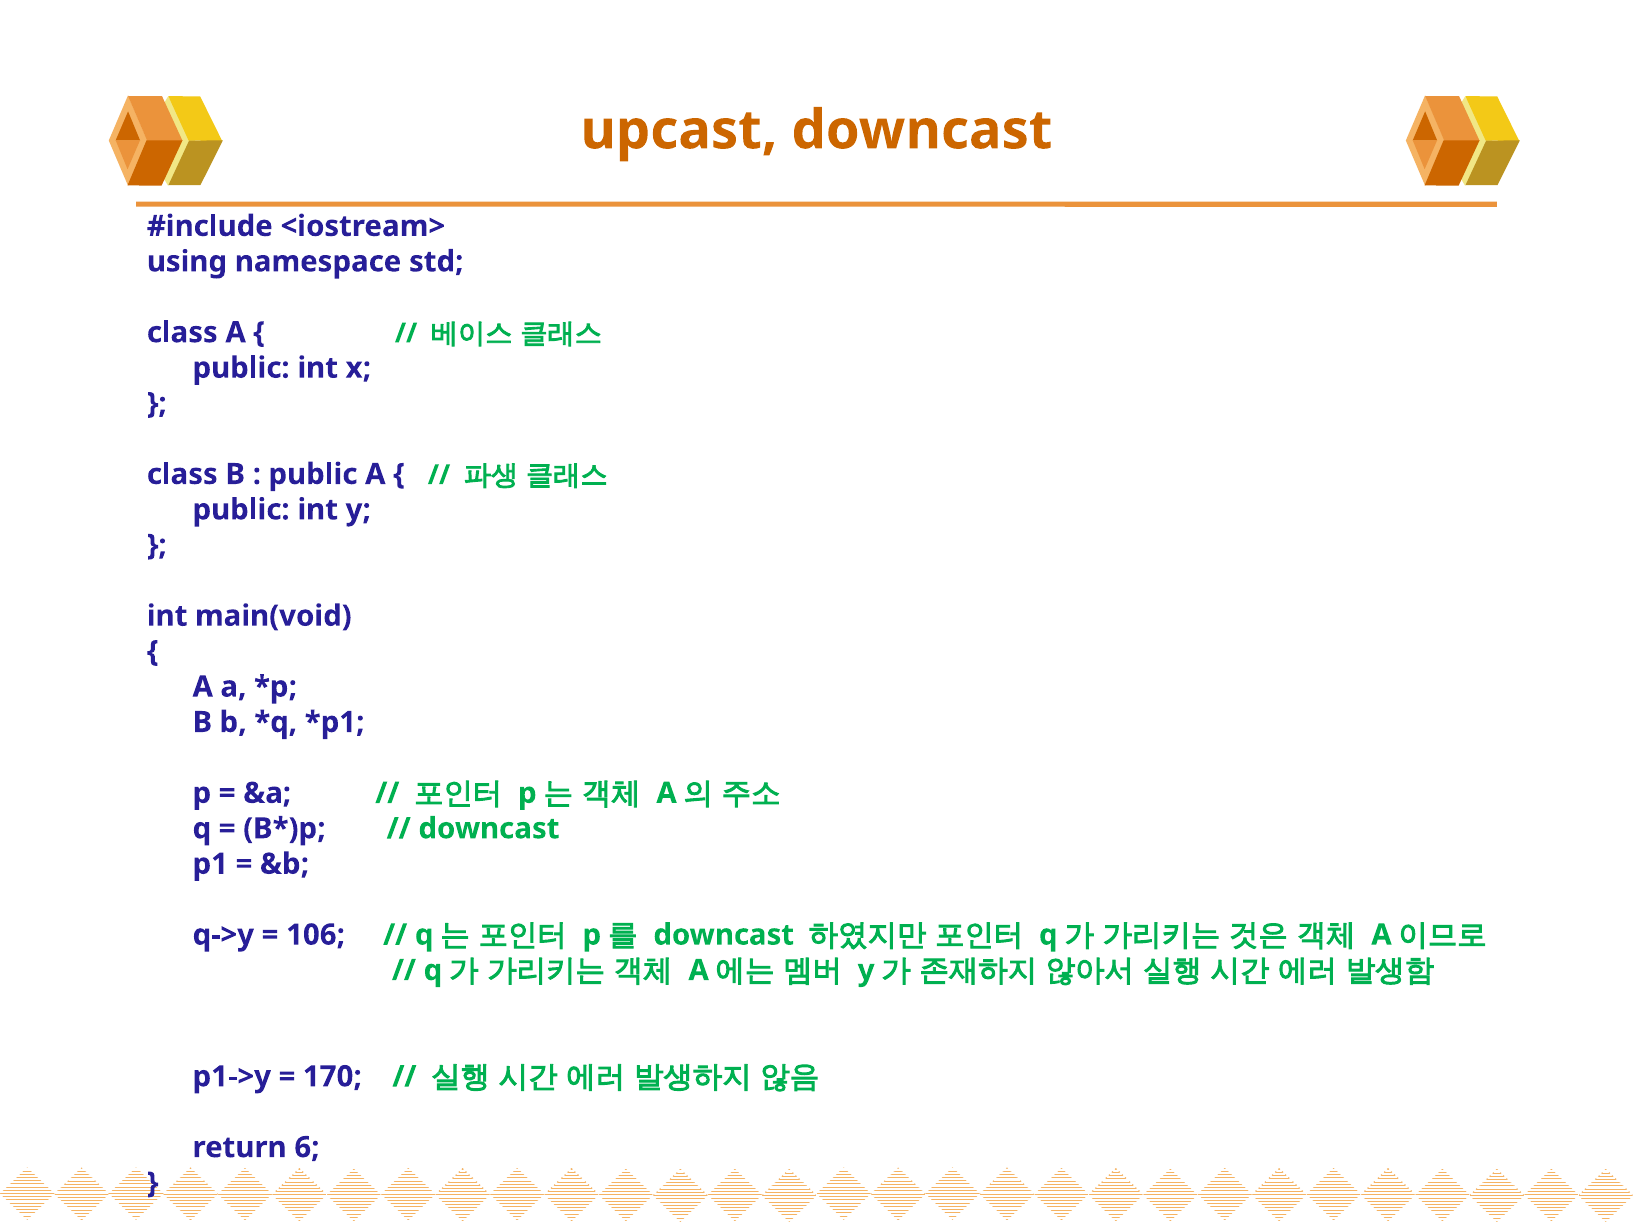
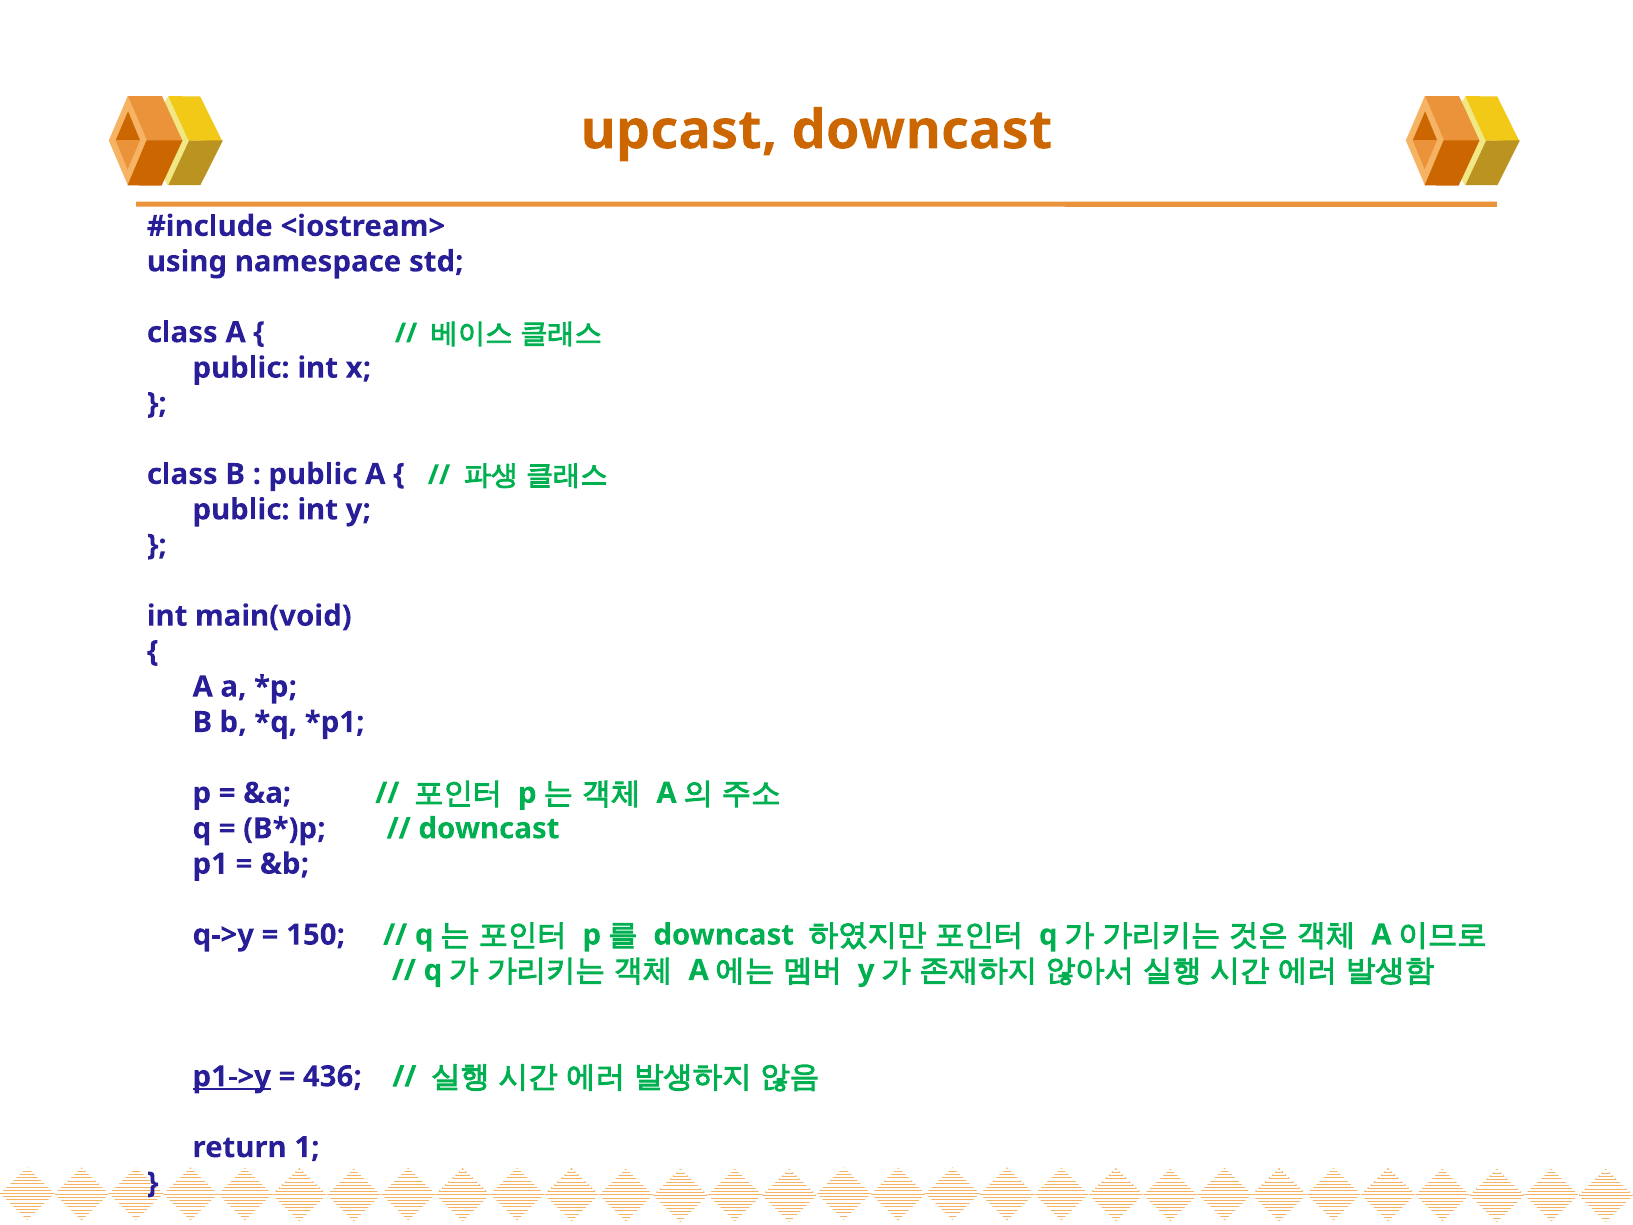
106: 106 -> 150 (316, 935)
p1->y underline: none -> present (232, 1076)
170: 170 -> 436 (332, 1076)
6: 6 -> 1 (307, 1147)
